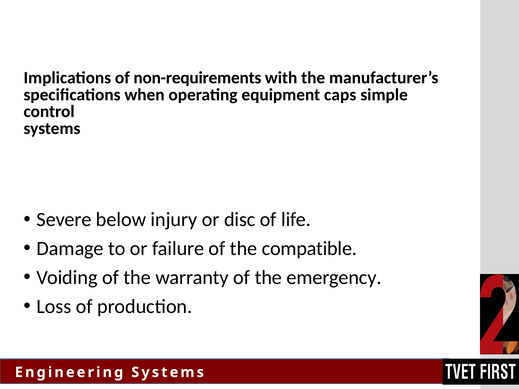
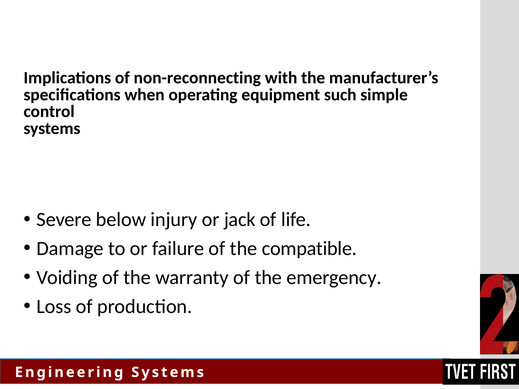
non-requirements: non-requirements -> non-reconnecting (197, 78)
caps: caps -> such (340, 95)
disc: disc -> jack (240, 220)
